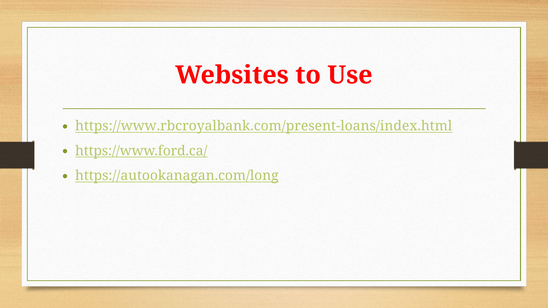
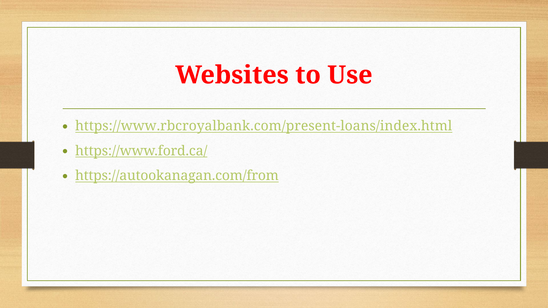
https://autookanagan.com/long: https://autookanagan.com/long -> https://autookanagan.com/from (177, 176)
